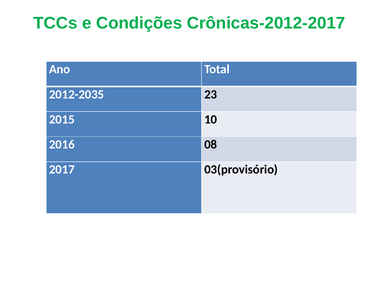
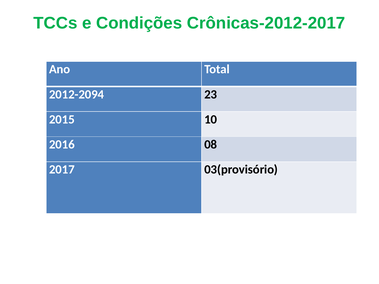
2012-2035: 2012-2035 -> 2012-2094 (77, 94)
